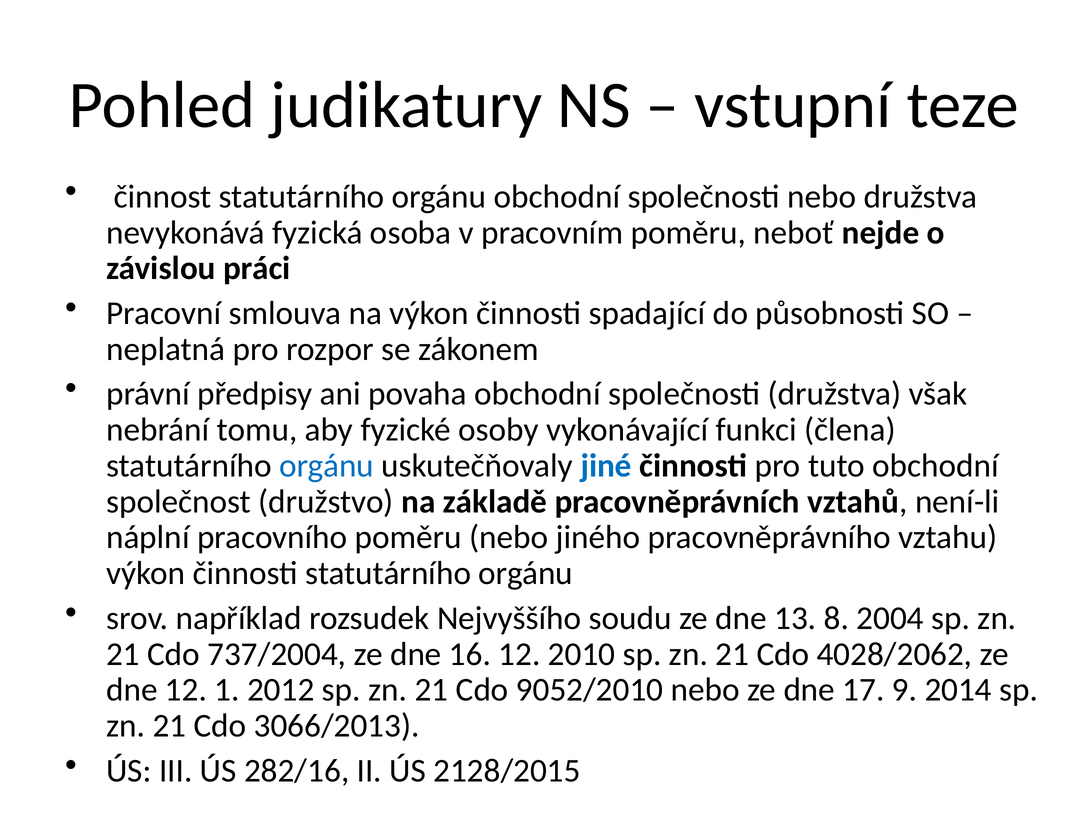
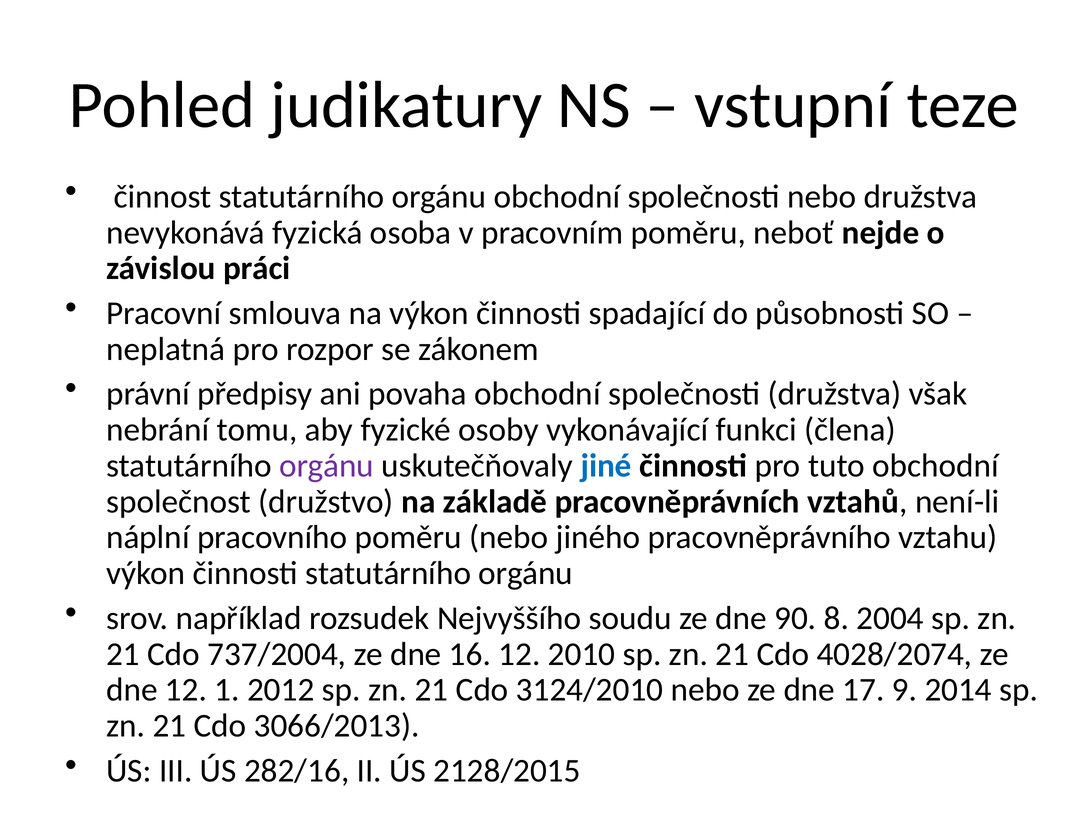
orgánu colour: blue -> purple (327, 465)
13: 13 -> 90 (795, 618)
4028/2062: 4028/2062 -> 4028/2074 (894, 654)
9052/2010: 9052/2010 -> 3124/2010 (590, 690)
